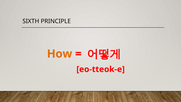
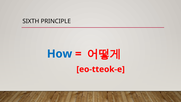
How colour: orange -> blue (60, 54)
